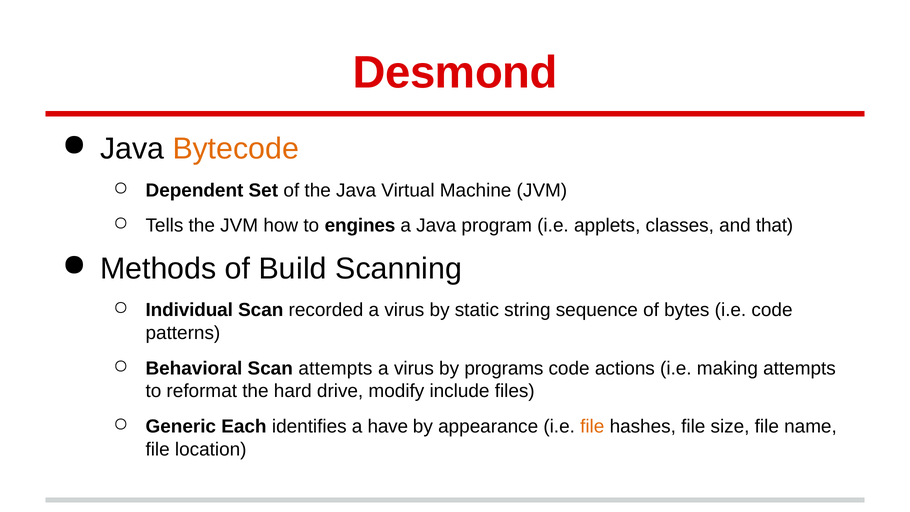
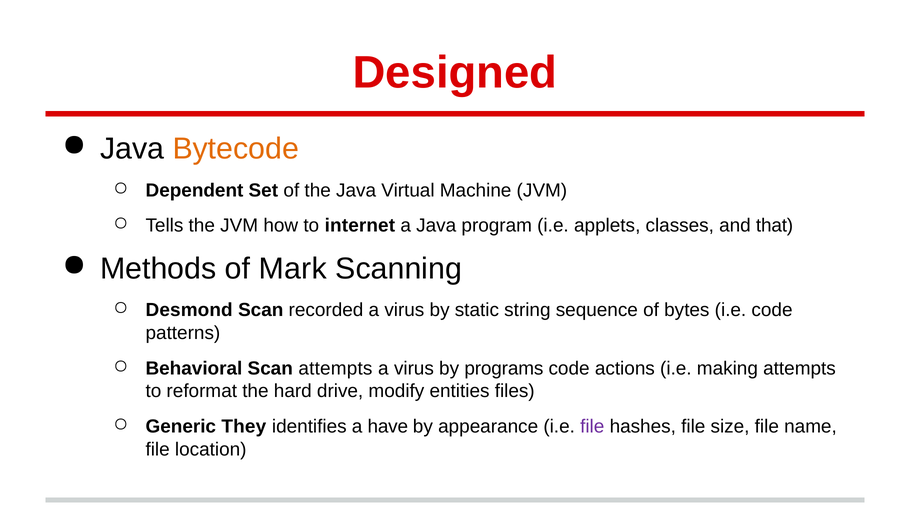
Desmond: Desmond -> Designed (455, 73)
engines: engines -> internet (360, 226)
Build: Build -> Mark (293, 269)
Individual: Individual -> Desmond (189, 310)
include: include -> entities (460, 391)
Each: Each -> They (244, 426)
file colour: orange -> purple (592, 426)
